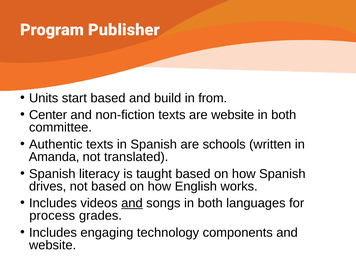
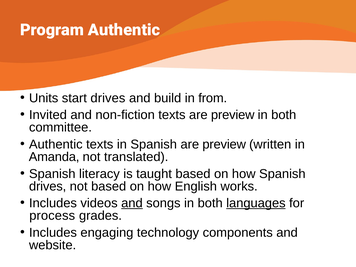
Program Publisher: Publisher -> Authentic (124, 30)
start based: based -> drives (108, 98)
Center: Center -> Invited (48, 115)
texts are website: website -> preview (233, 115)
Spanish are schools: schools -> preview (224, 144)
languages underline: none -> present (256, 203)
